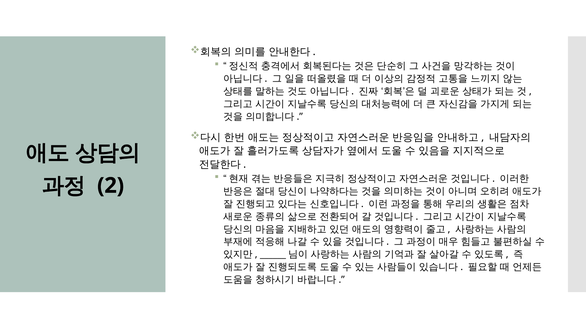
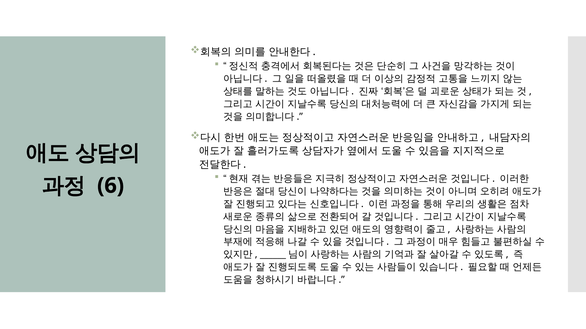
2: 2 -> 6 (111, 186)
